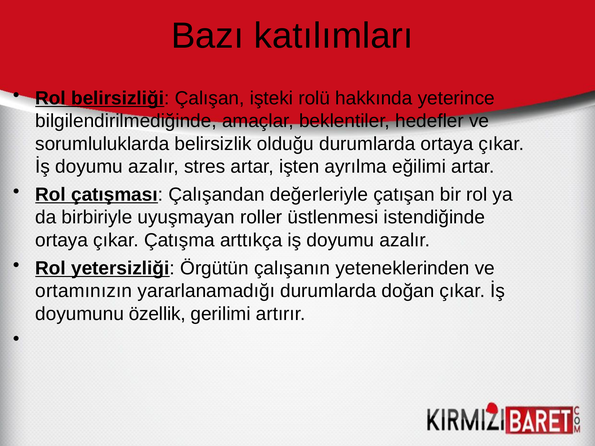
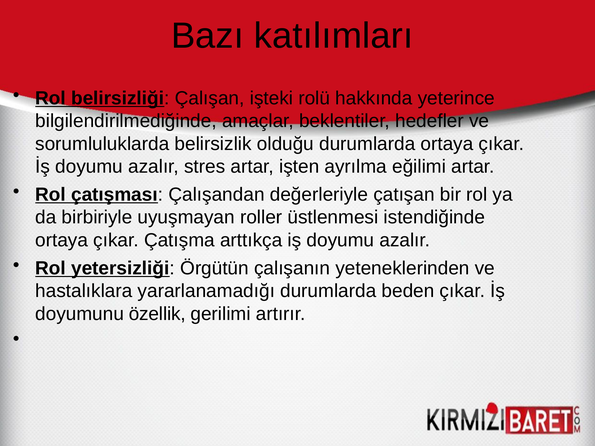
ortamınızın: ortamınızın -> hastalıklara (84, 291)
doğan: doğan -> beden (408, 291)
